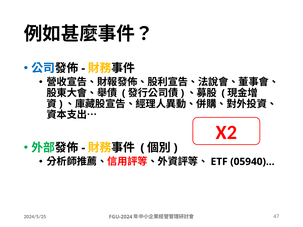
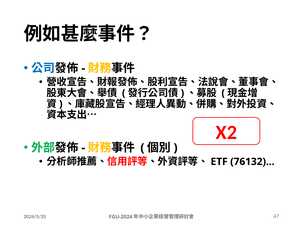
05940)…: 05940)… -> 76132)… (252, 162)
